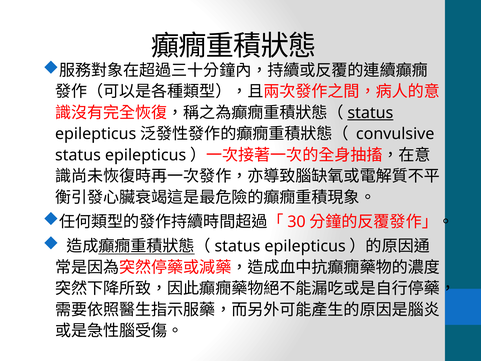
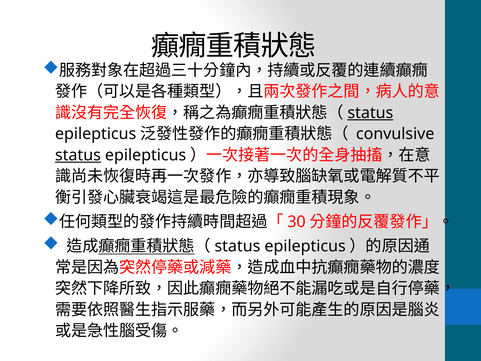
status underline: none -> present (78, 155)
